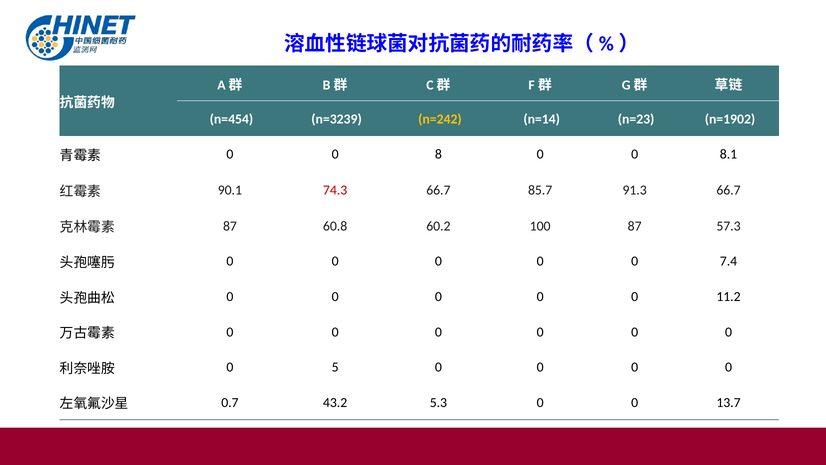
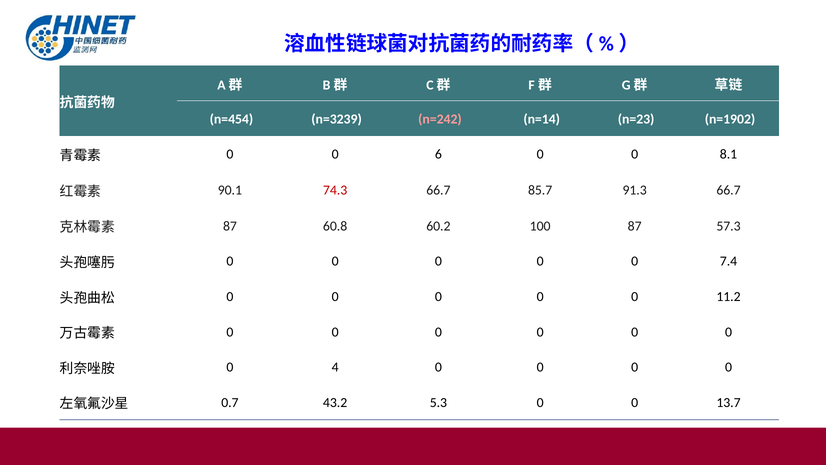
n=242 colour: yellow -> pink (440, 119)
8: 8 -> 6 (438, 154)
5: 5 -> 4 (335, 367)
